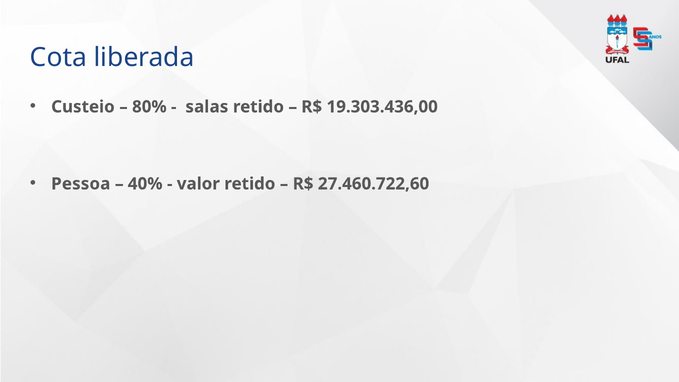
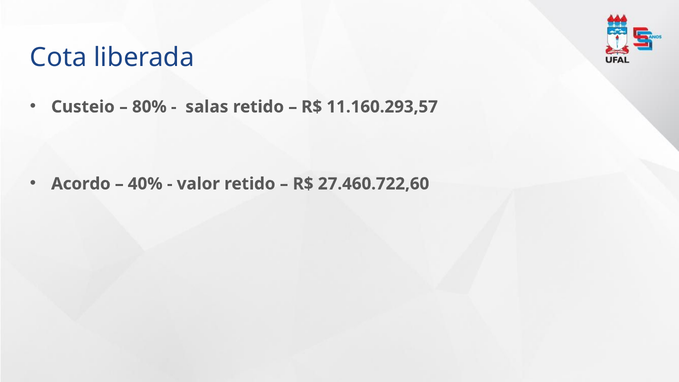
19.303.436,00: 19.303.436,00 -> 11.160.293,57 (382, 107)
Pessoa: Pessoa -> Acordo (81, 184)
